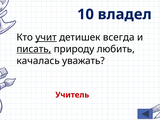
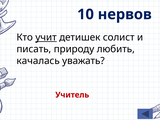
владел: владел -> нервов (125, 14)
всегда: всегда -> солист (119, 37)
писать underline: present -> none (34, 49)
